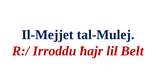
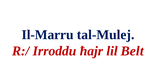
Il-Mejjet: Il-Mejjet -> Il-Marru (48, 35)
